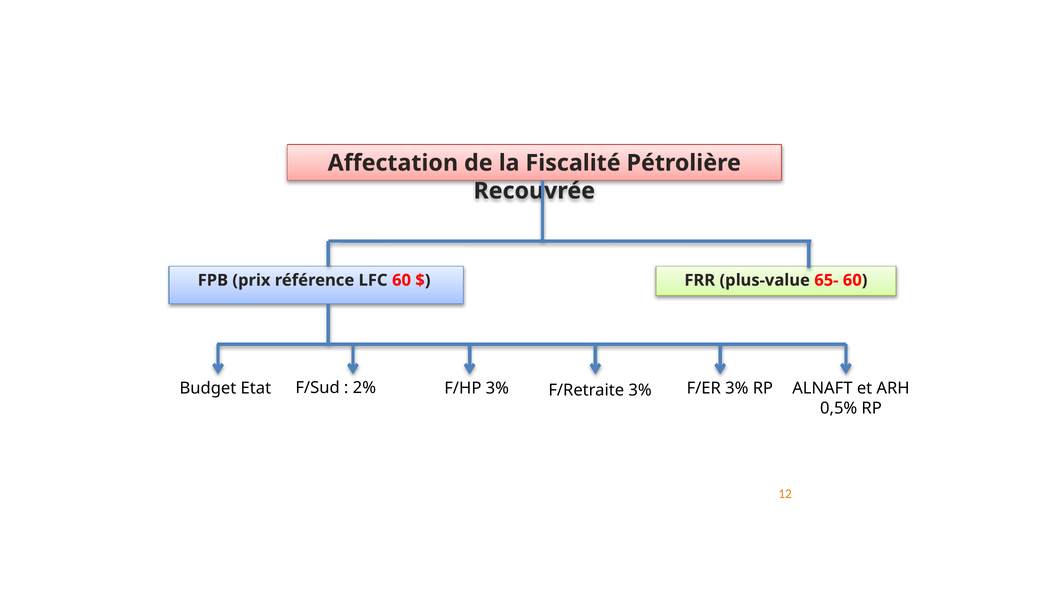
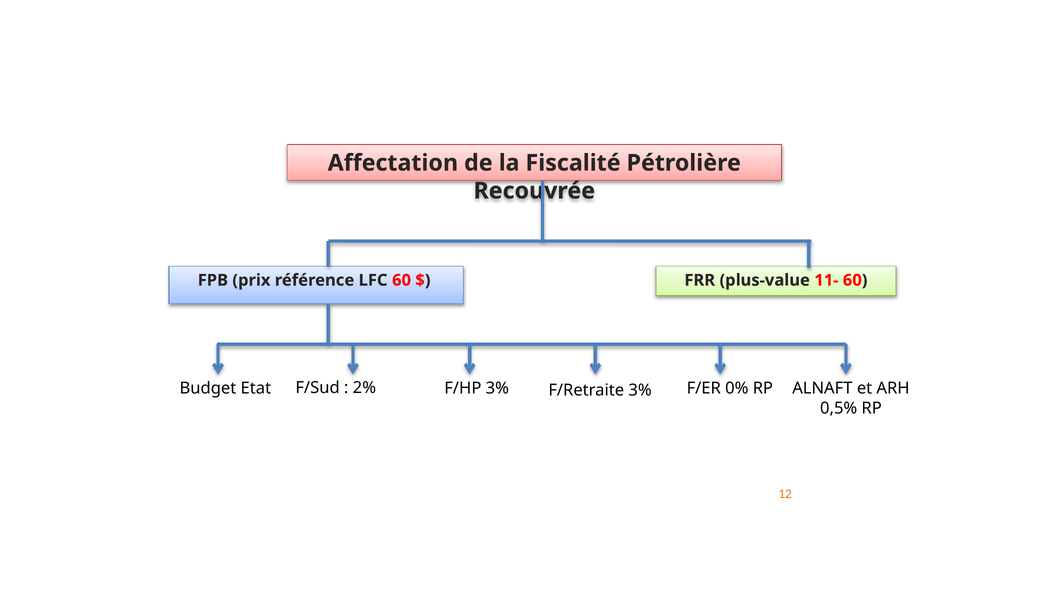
65-: 65- -> 11- (826, 280)
F/ER 3%: 3% -> 0% (737, 389)
